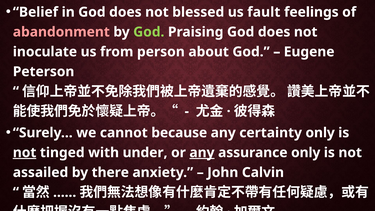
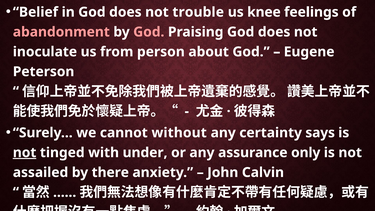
blessed: blessed -> trouble (198, 12)
fault: fault -> knee (264, 12)
God colour: light green -> pink (149, 32)
because: because -> without (179, 133)
certainty only: only -> says (320, 133)
any underline: present -> none (202, 153)
